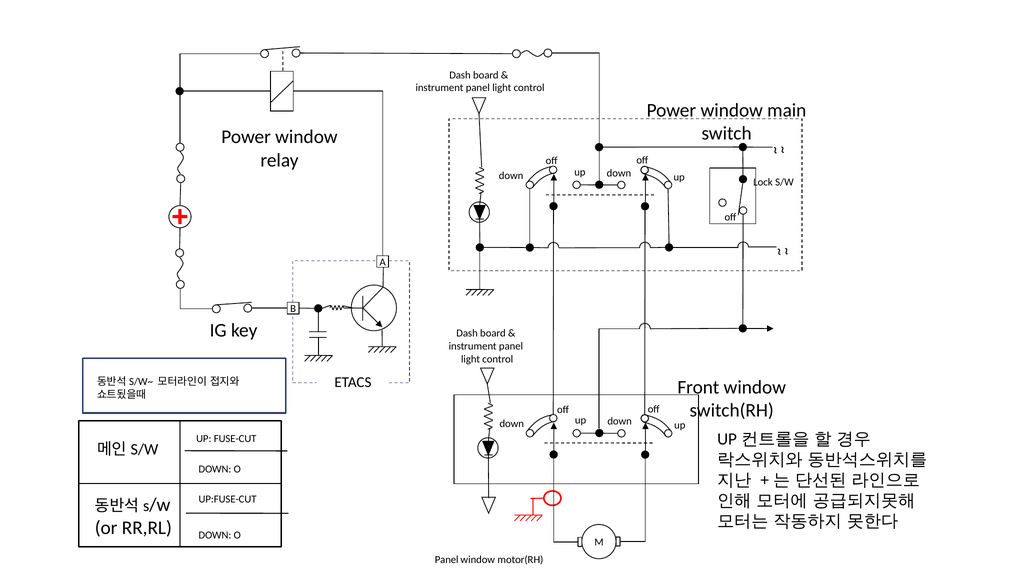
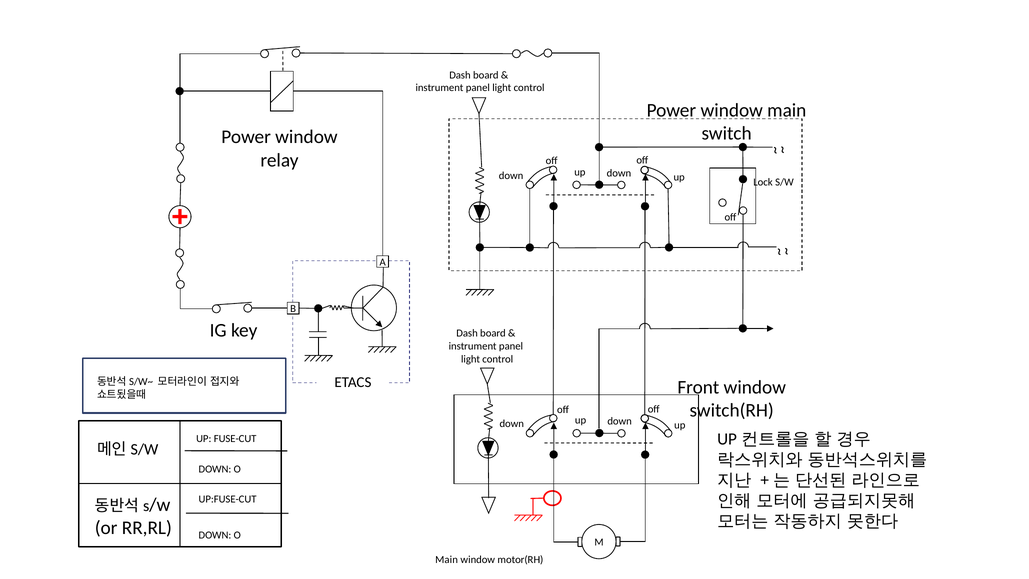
Panel: Panel -> Main (447, 559)
